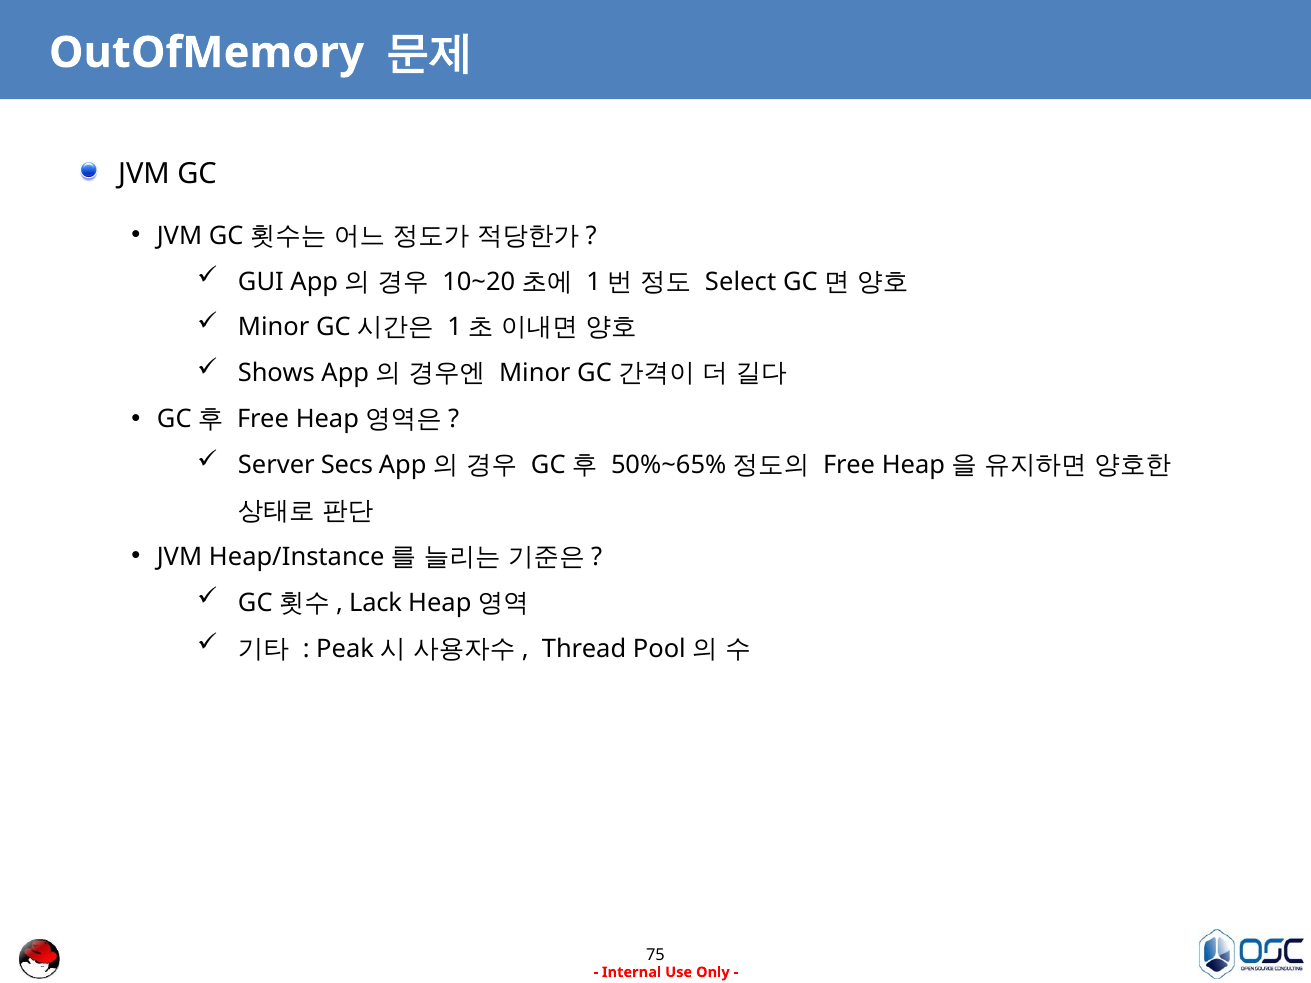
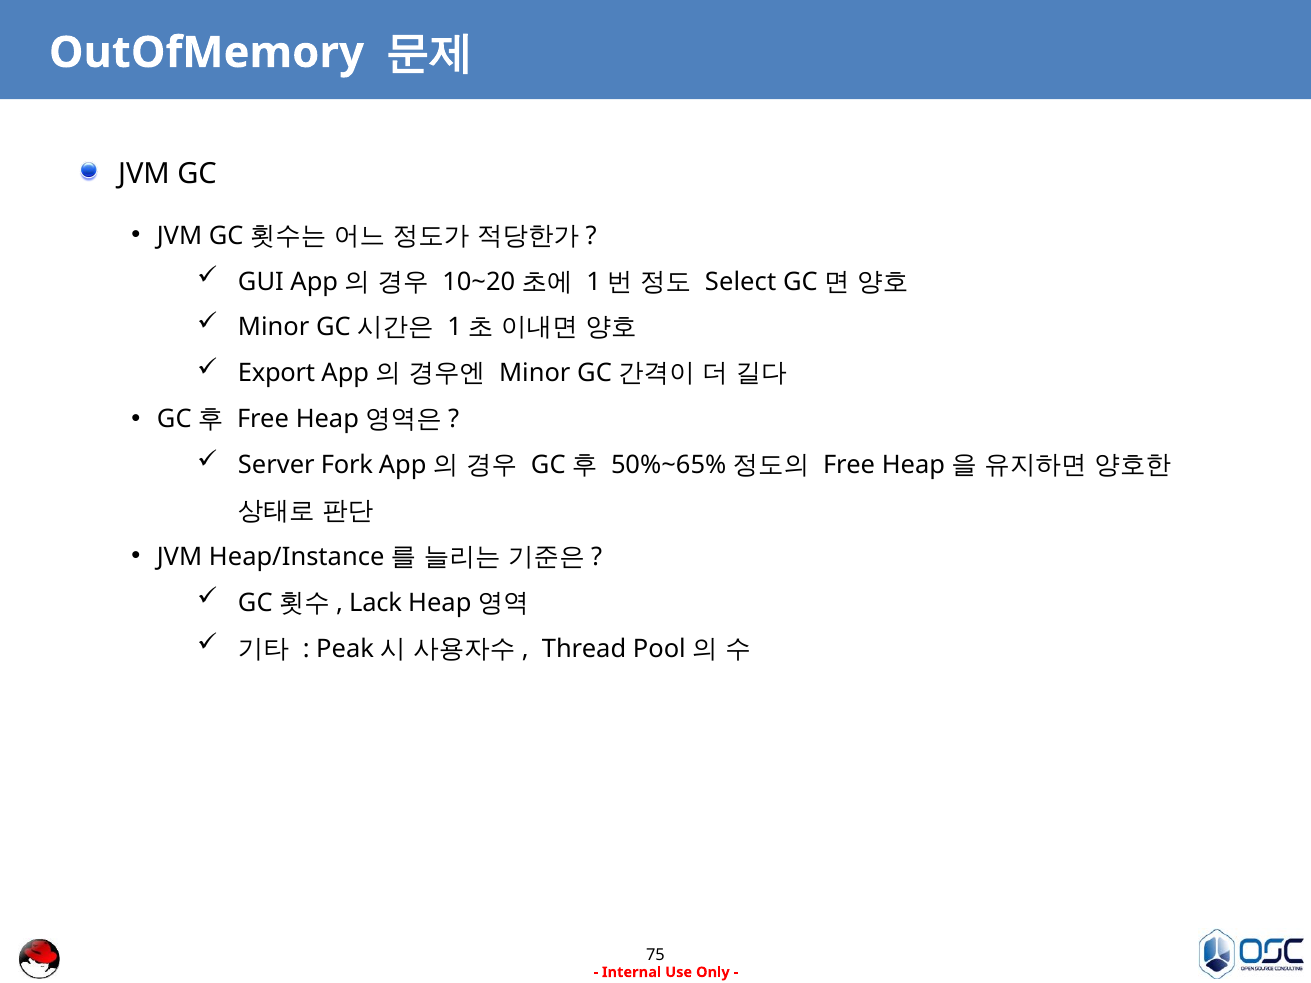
Shows: Shows -> Export (276, 373)
Secs: Secs -> Fork (347, 465)
